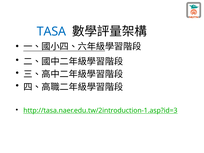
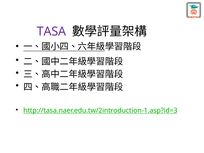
TASA colour: blue -> purple (51, 31)
